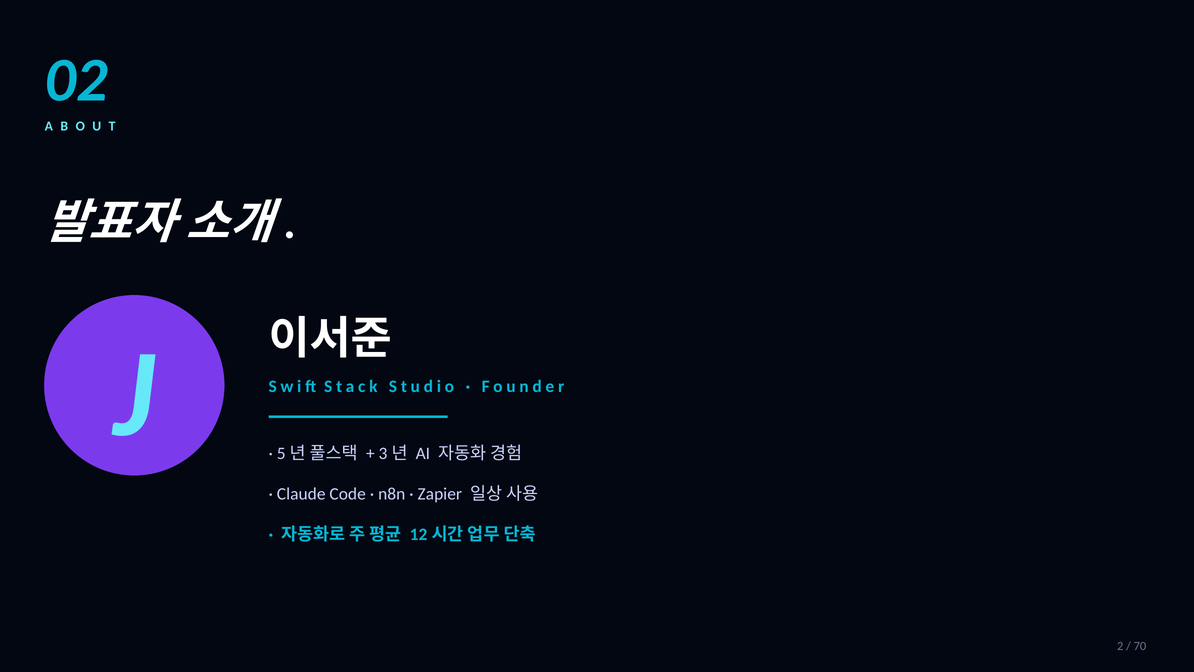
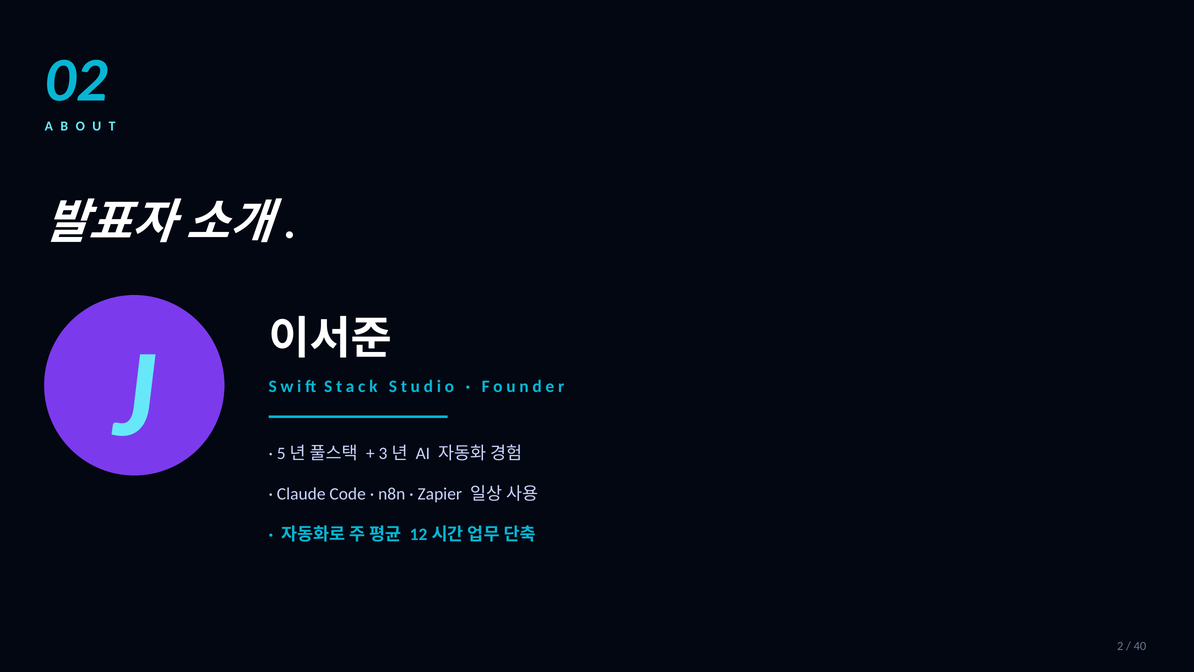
70: 70 -> 40 (1140, 646)
